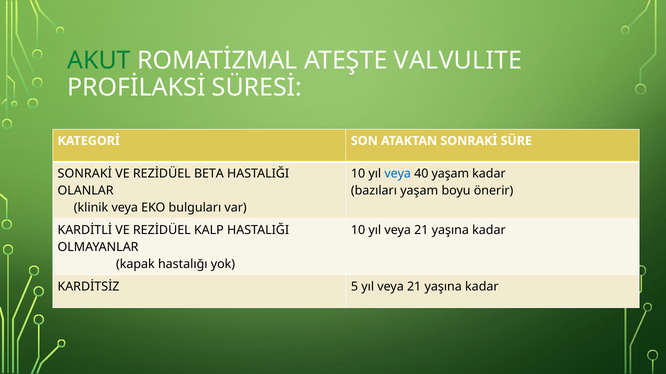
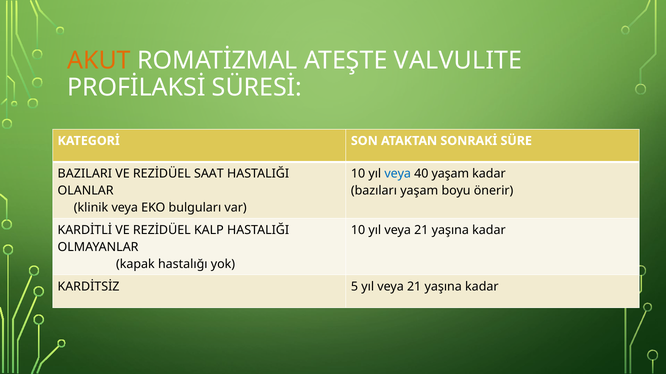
AKUT colour: green -> orange (99, 61)
SONRAKİ: SONRAKİ -> BAZILARI (85, 174)
BETA: BETA -> SAAT (209, 174)
